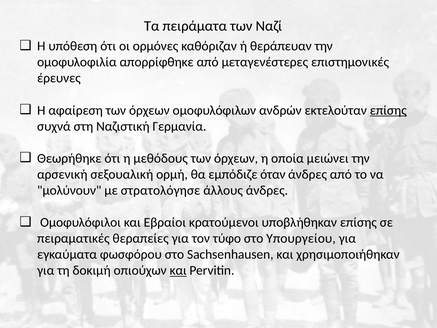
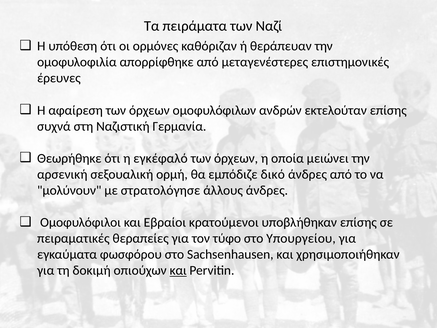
επίσης underline: present -> none (388, 110)
μεθόδους: μεθόδους -> εγκέφαλό (161, 158)
όταν: όταν -> δικό (273, 174)
